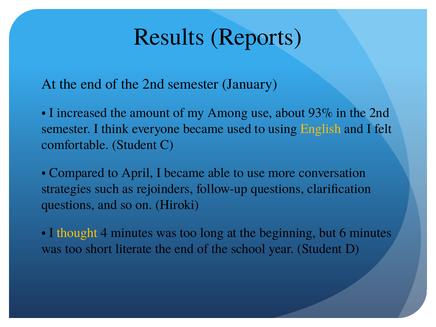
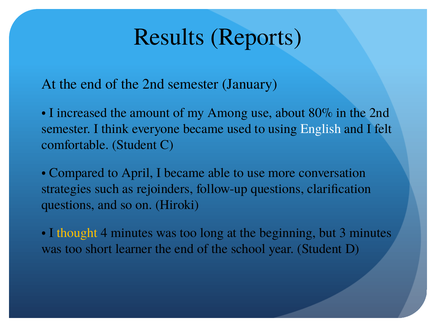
93%: 93% -> 80% (321, 113)
English colour: yellow -> white (321, 129)
6: 6 -> 3 (343, 233)
literate: literate -> learner (134, 249)
